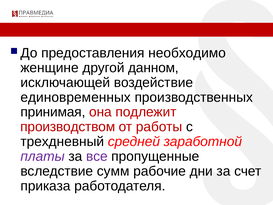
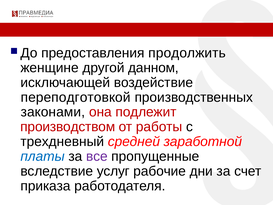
необходимо: необходимо -> продолжить (187, 53)
единовременных: единовременных -> переподготовкой (76, 97)
принимая: принимая -> законами (53, 112)
платы colour: purple -> blue (43, 156)
сумм: сумм -> услуг (113, 171)
